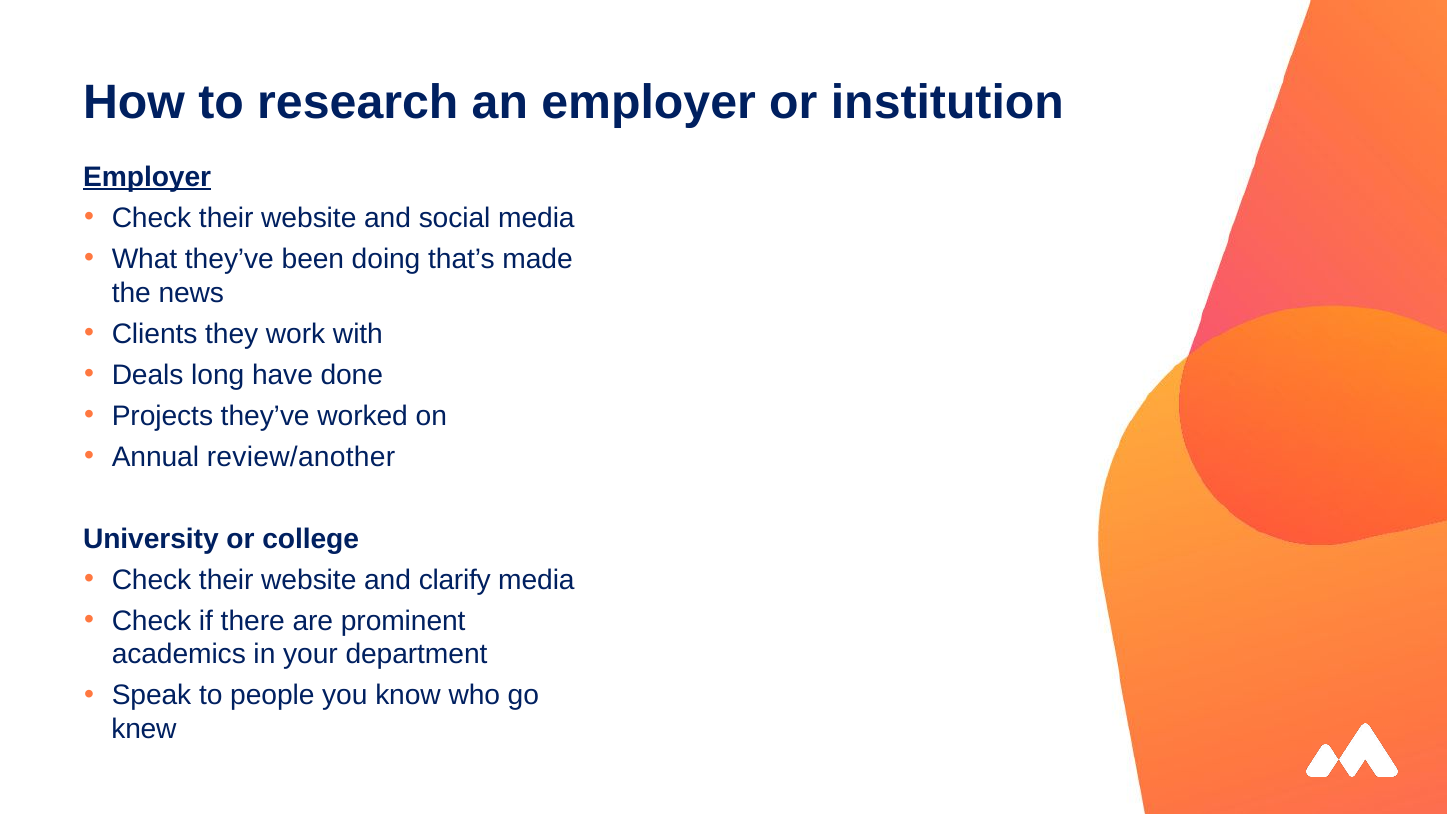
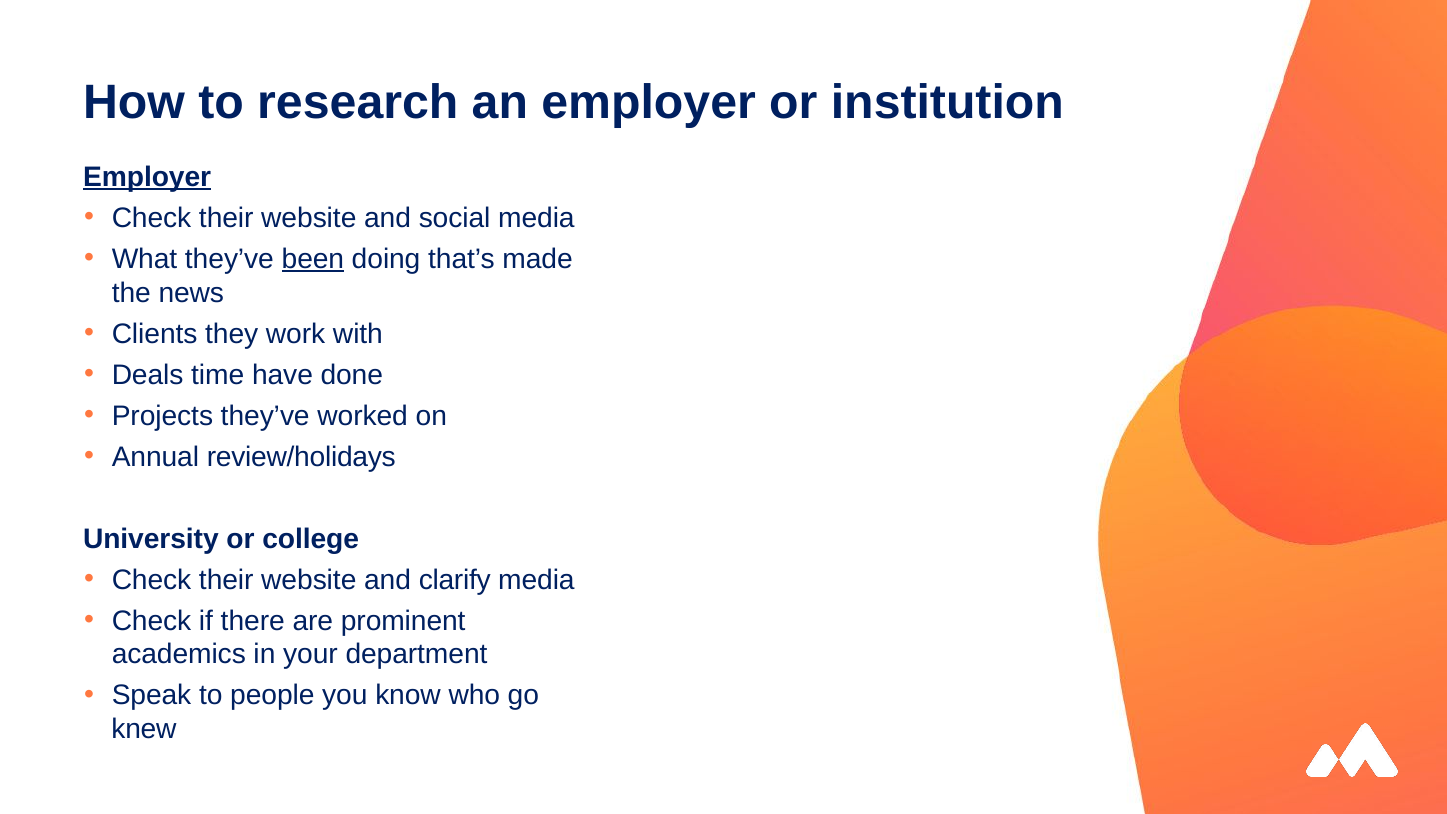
been underline: none -> present (313, 259)
long: long -> time (218, 375)
review/another: review/another -> review/holidays (301, 457)
